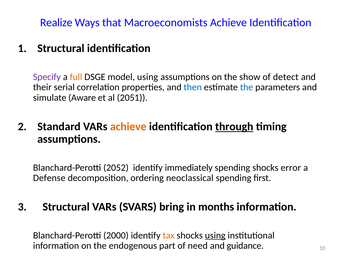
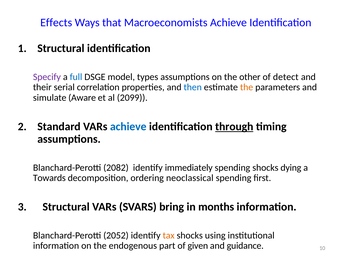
Realize: Realize -> Effects (56, 22)
full colour: orange -> blue (76, 77)
model using: using -> types (148, 77)
show: show -> other (250, 77)
the colour: blue -> orange (247, 87)
2051: 2051 -> 2099 (132, 97)
achieve colour: orange -> blue (128, 126)
2052: 2052 -> 2082 (116, 167)
error: error -> dying (291, 167)
Defense: Defense -> Towards (49, 178)
2000: 2000 -> 2052 (116, 235)
using underline: present -> none (215, 235)
need: need -> given (198, 245)
